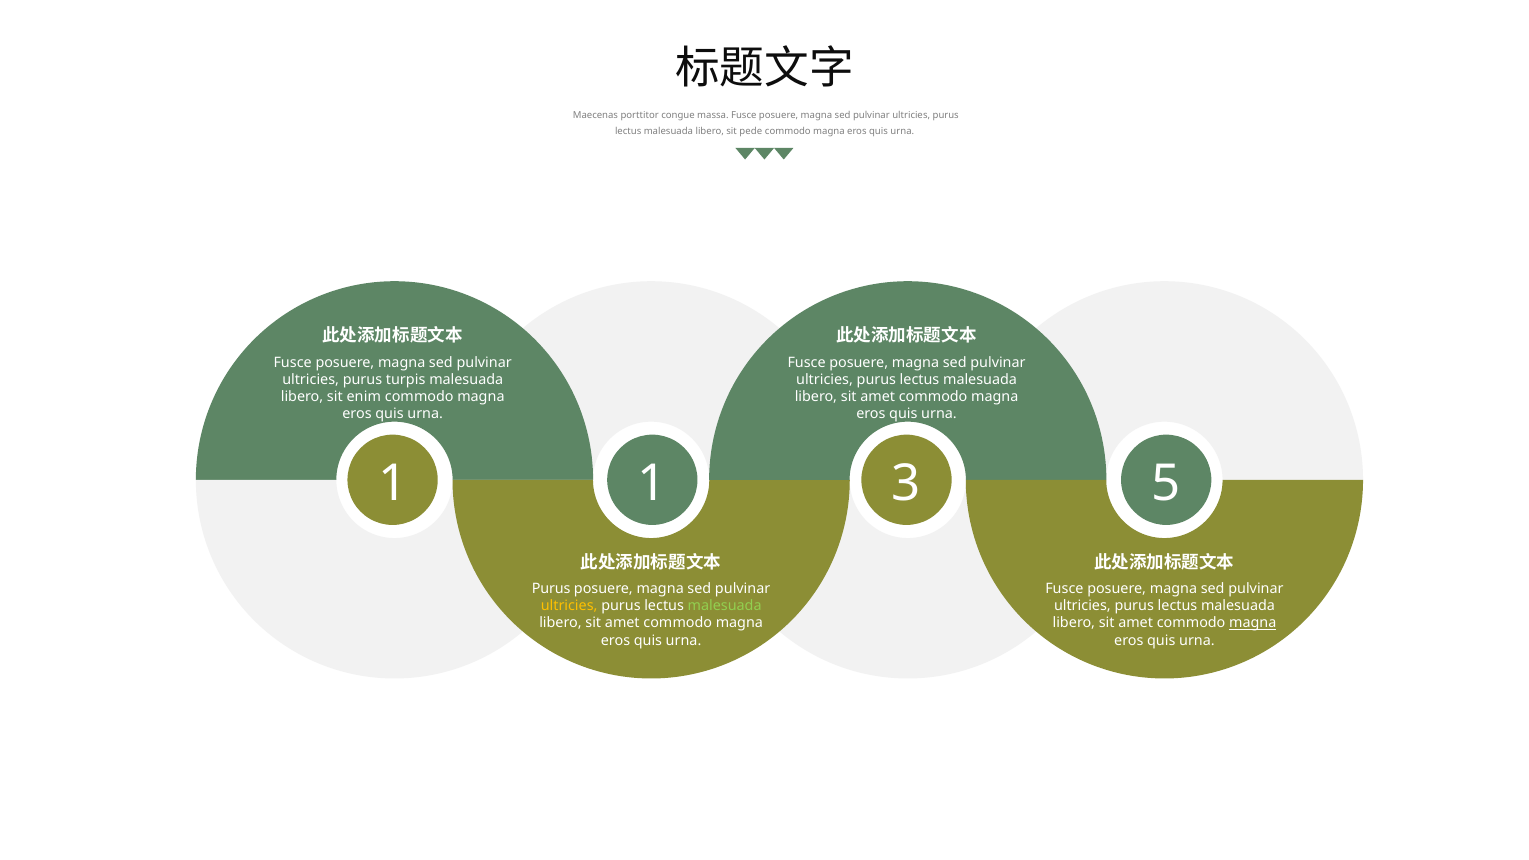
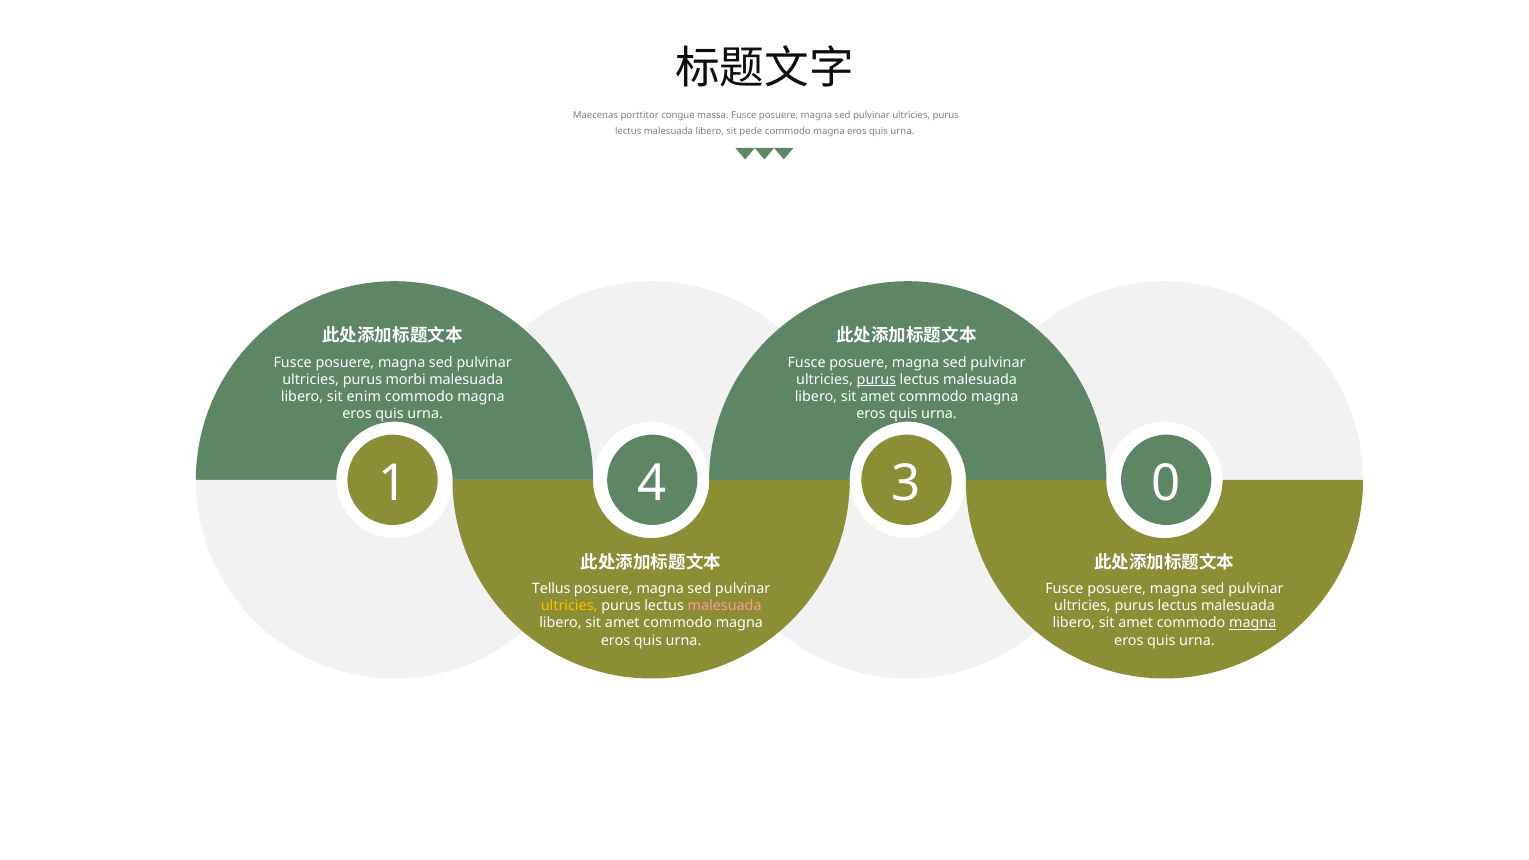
turpis: turpis -> morbi (406, 380)
purus underline: none -> present (876, 380)
1 1: 1 -> 4 (652, 483)
5: 5 -> 0 (1166, 483)
Purus: Purus -> Tellus (551, 589)
malesuada colour: light green -> pink (725, 606)
